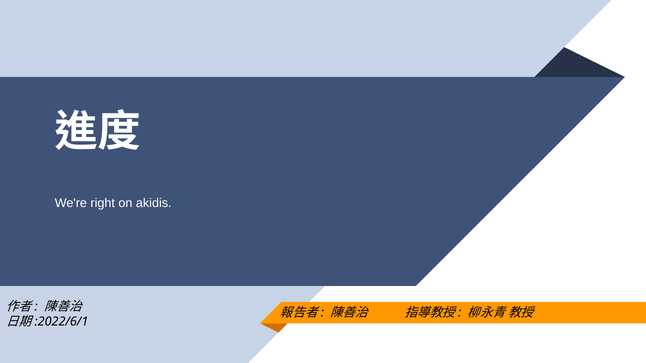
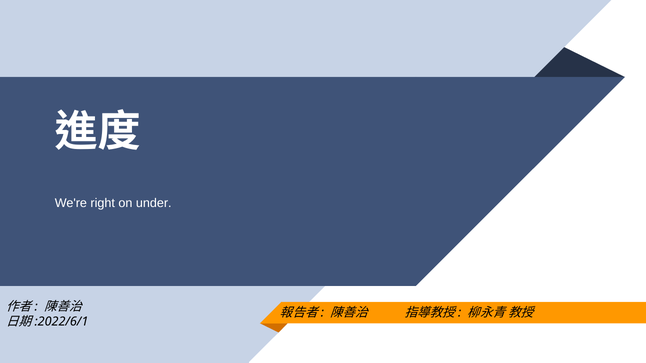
akidis: akidis -> under (154, 203)
